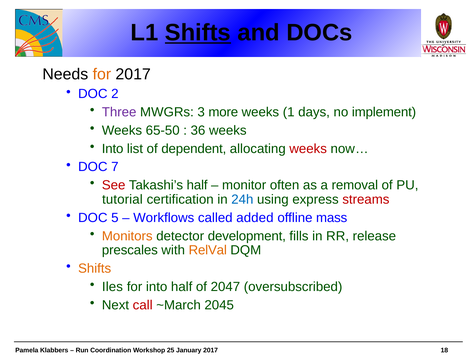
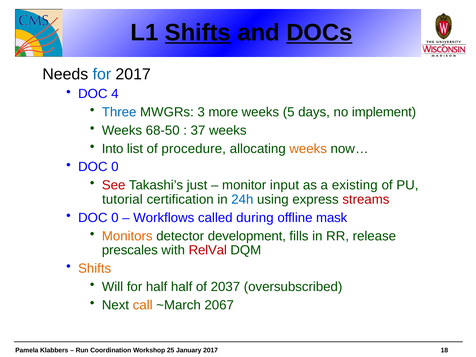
DOCs underline: none -> present (319, 33)
for colour: orange -> blue (102, 74)
2: 2 -> 4 (115, 94)
Three colour: purple -> blue (119, 112)
1: 1 -> 5 (289, 112)
65-50: 65-50 -> 68-50 (163, 130)
36: 36 -> 37 (198, 130)
dependent: dependent -> procedure (194, 149)
weeks colour: red -> orange (308, 149)
7: 7 -> 0 (115, 167)
Takashi’s half: half -> just (197, 185)
often: often -> input (285, 185)
removal: removal -> existing (355, 185)
5: 5 -> 0 (115, 218)
added: added -> during (255, 218)
mass: mass -> mask (332, 218)
RelVal colour: orange -> red (208, 250)
Iles: Iles -> Will (113, 287)
for into: into -> half (157, 287)
2047: 2047 -> 2037 (225, 287)
call colour: red -> orange (143, 305)
2045: 2045 -> 2067 (219, 305)
